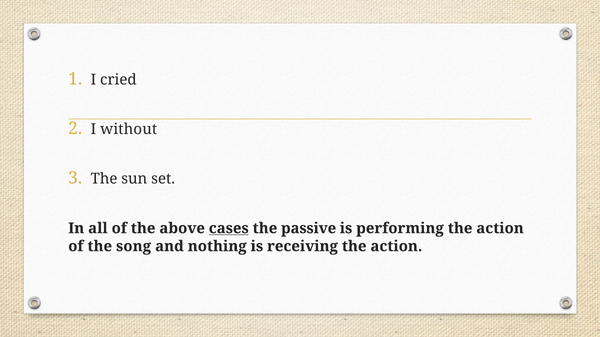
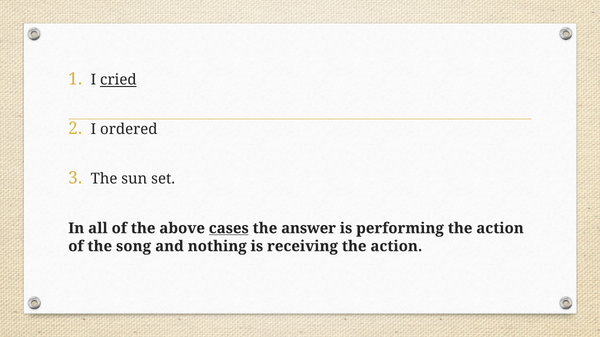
cried underline: none -> present (118, 80)
without: without -> ordered (129, 130)
passive: passive -> answer (309, 229)
